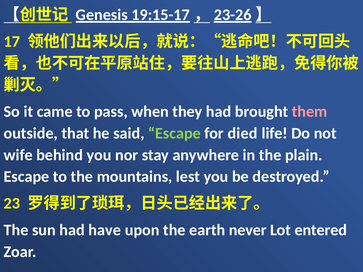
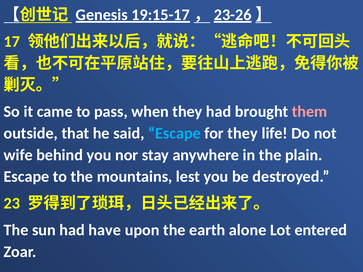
Escape colour: light green -> light blue (174, 133)
for died: died -> they (243, 133)
never: never -> alone (248, 230)
